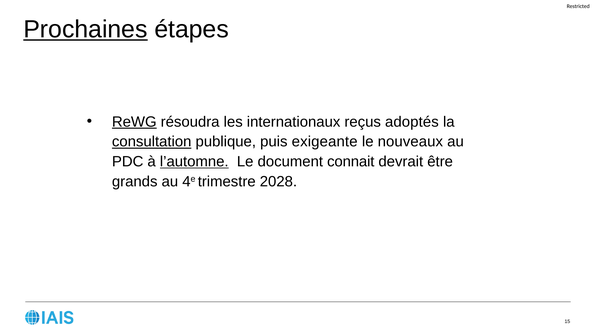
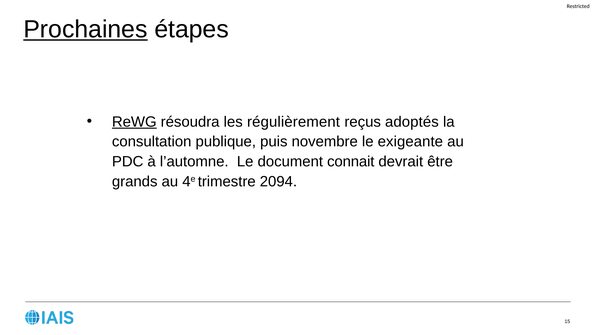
internationaux: internationaux -> régulièrement (293, 122)
consultation underline: present -> none (152, 142)
exigeante: exigeante -> novembre (325, 142)
nouveaux: nouveaux -> exigeante (410, 142)
l’automne underline: present -> none (194, 162)
2028: 2028 -> 2094 (278, 182)
